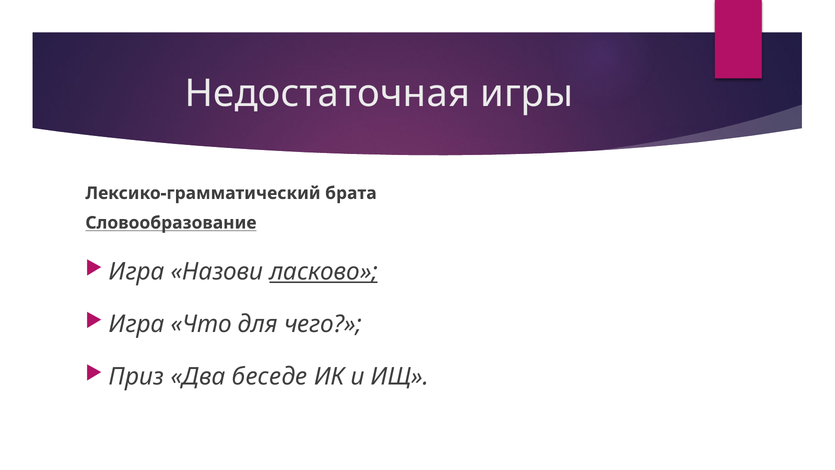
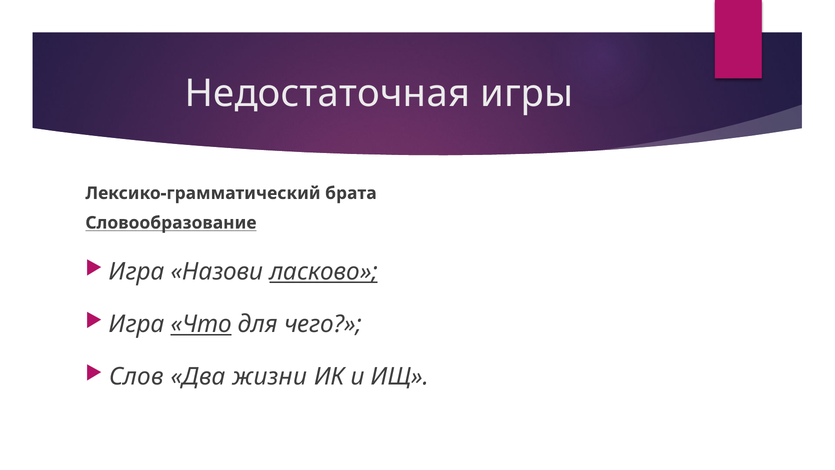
Что underline: none -> present (201, 324)
Приз: Приз -> Слов (137, 377)
беседе: беседе -> жизни (270, 377)
